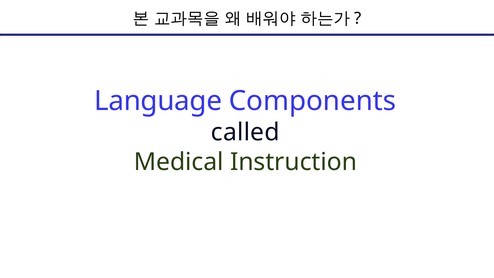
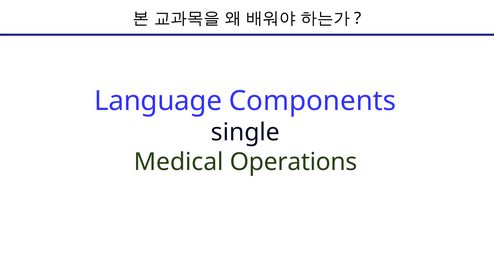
called: called -> single (245, 132)
Instruction: Instruction -> Operations (294, 162)
